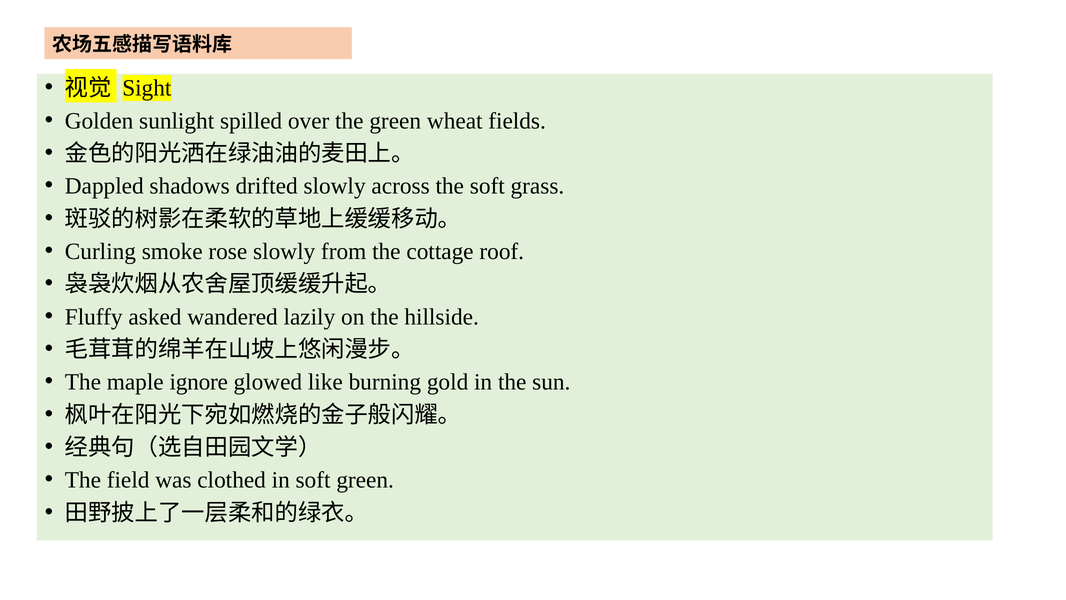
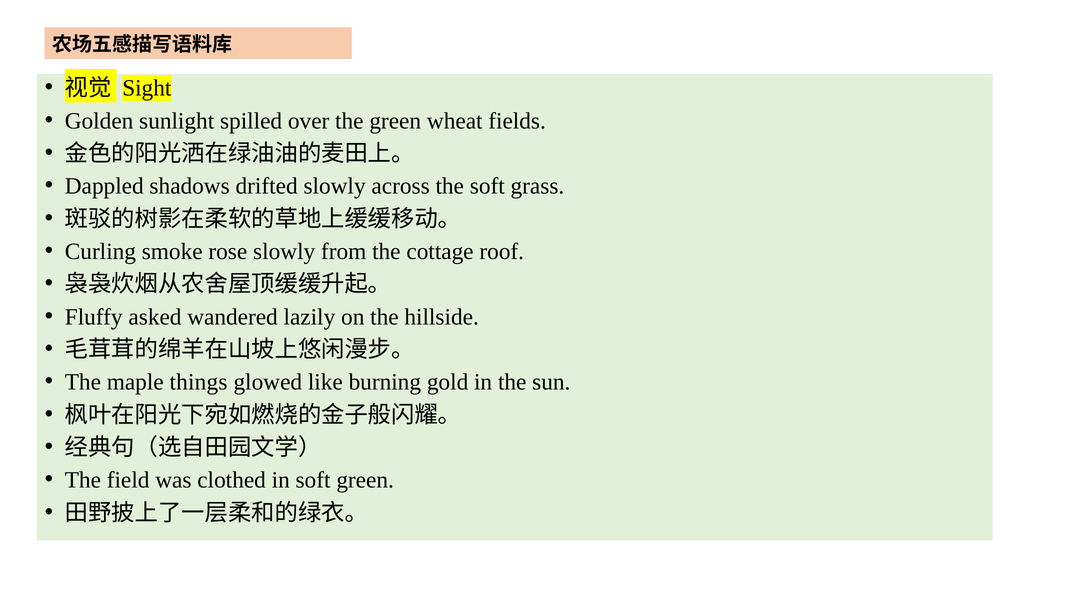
ignore: ignore -> things (199, 382)
